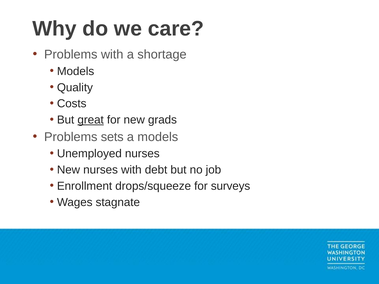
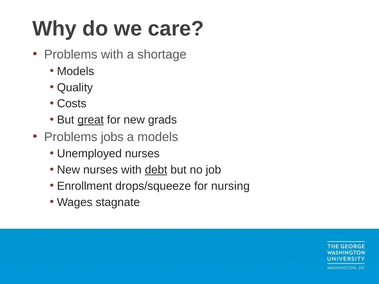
sets: sets -> jobs (112, 137)
debt underline: none -> present (156, 170)
surveys: surveys -> nursing (230, 186)
